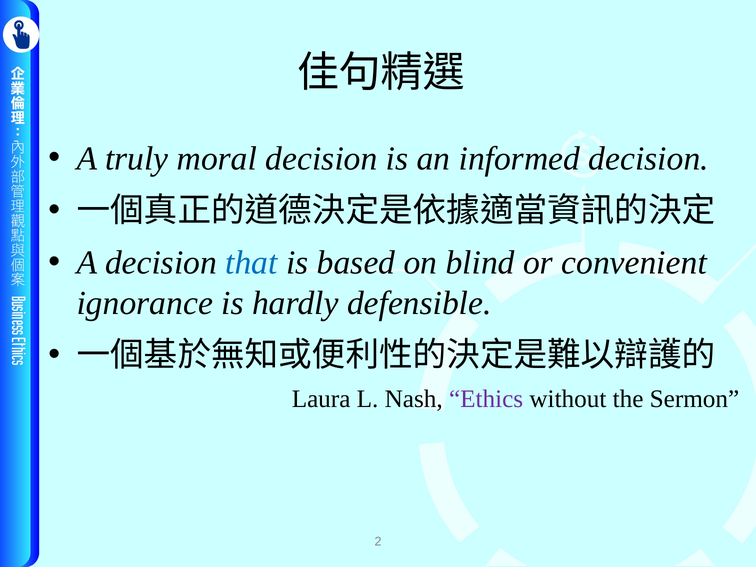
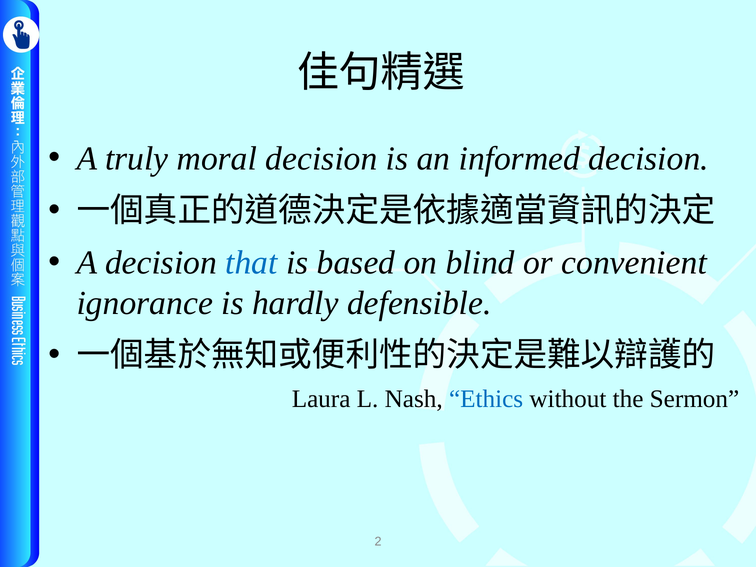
Ethics colour: purple -> blue (486, 399)
